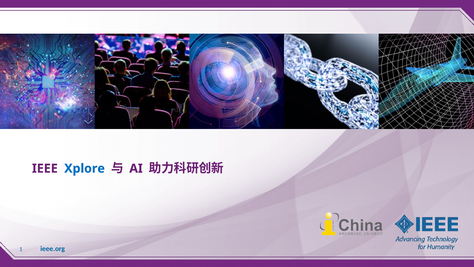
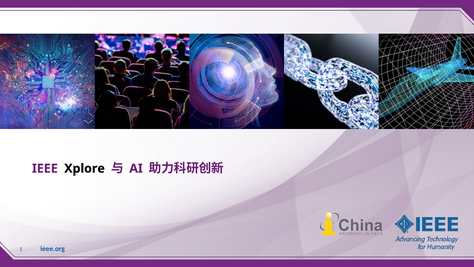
Xplore colour: blue -> black (85, 168)
